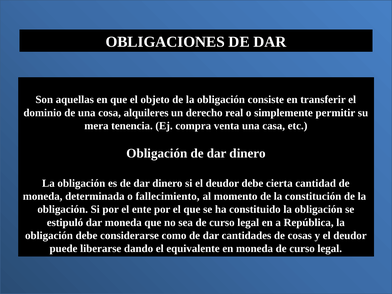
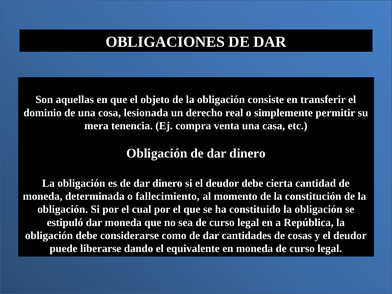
alquileres: alquileres -> lesionada (146, 113)
ente: ente -> cual (142, 209)
